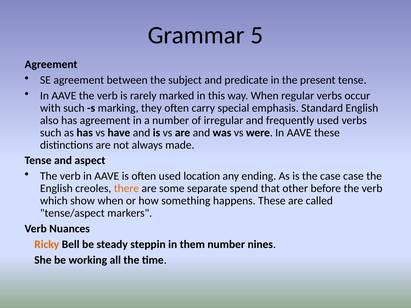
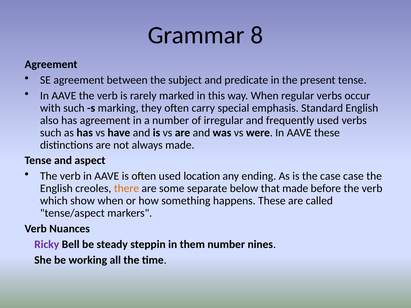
5: 5 -> 8 (257, 35)
spend: spend -> below (244, 189)
that other: other -> made (295, 189)
Ricky colour: orange -> purple (47, 245)
